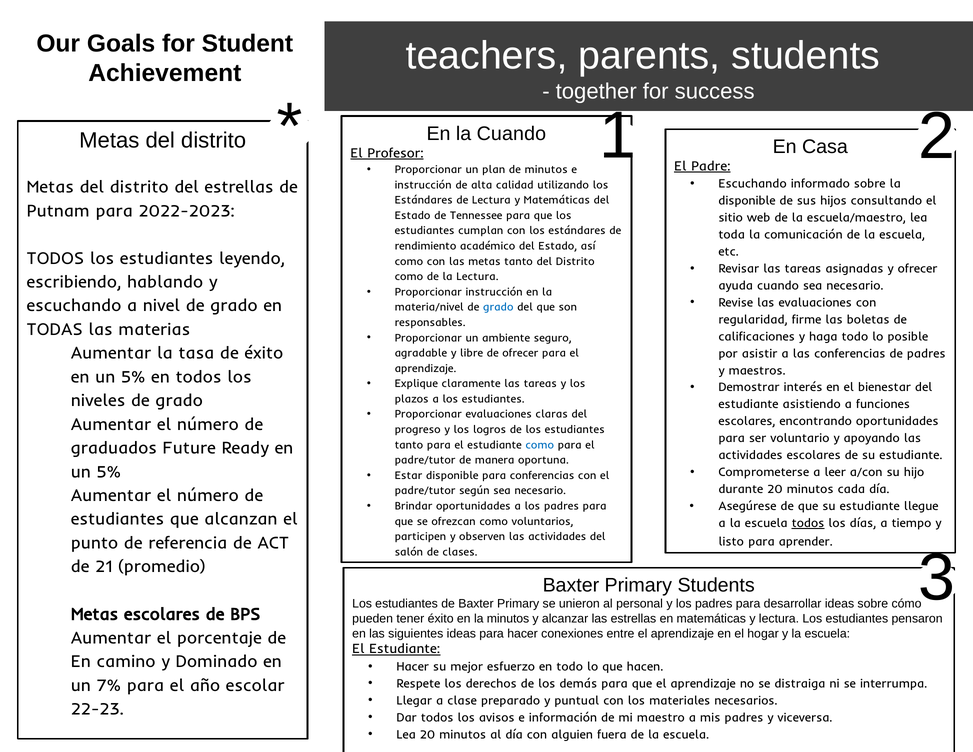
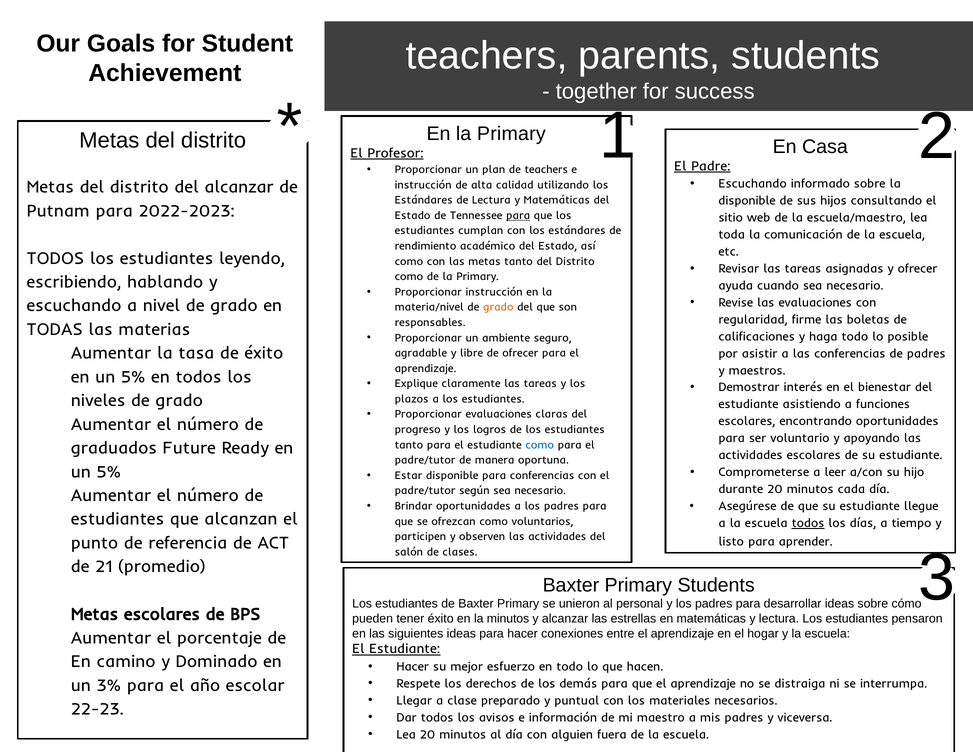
En la Cuando: Cuando -> Primary (511, 134)
de minutos: minutos -> teachers (546, 170)
del estrellas: estrellas -> alcanzar (239, 187)
para underline: none -> present (518, 215)
de la Lectura: Lectura -> Primary (478, 277)
grado colour: blue -> orange (498, 307)
7%: 7% -> 3% (109, 685)
